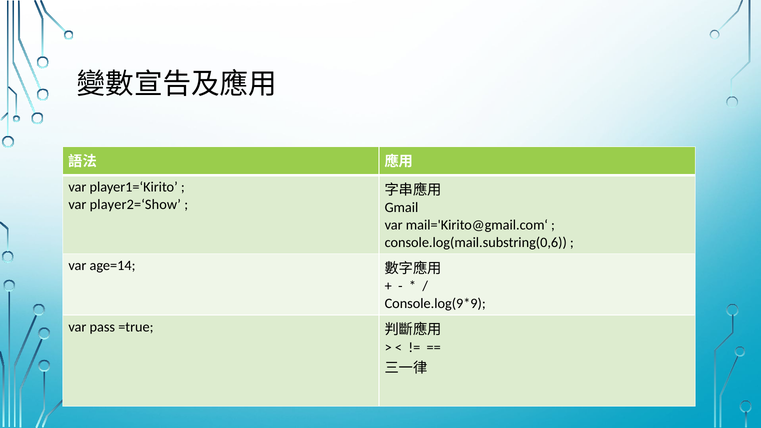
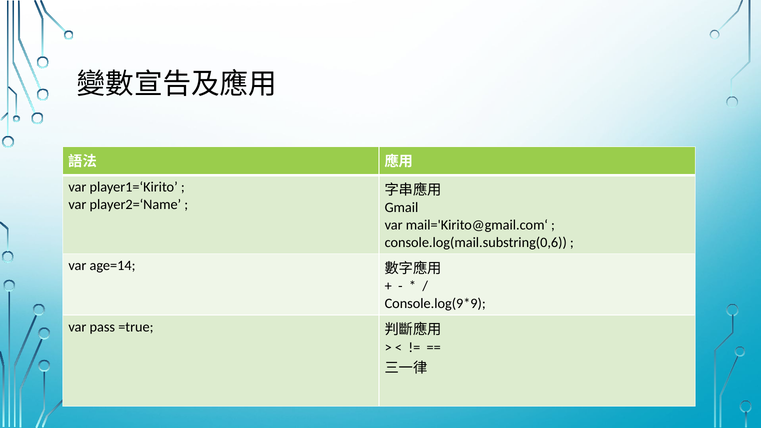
player2=‘Show: player2=‘Show -> player2=‘Name (135, 204)
